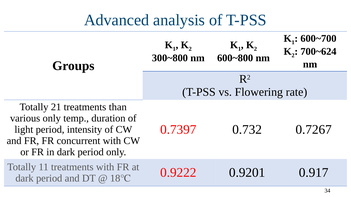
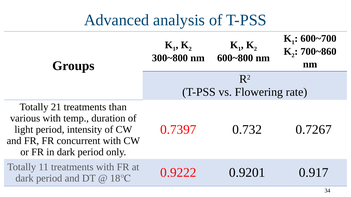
700~624: 700~624 -> 700~860 (318, 52)
various only: only -> with (52, 118)
